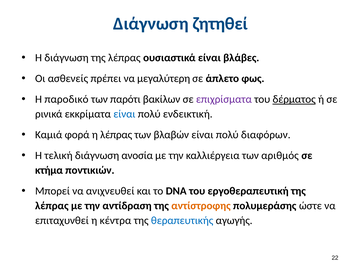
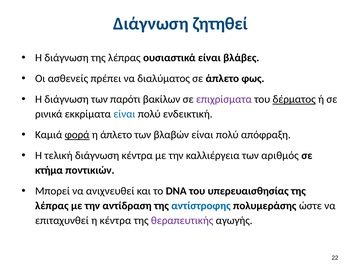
μεγαλύτερη: μεγαλύτερη -> διαλύματος (164, 79)
παροδικό: παροδικό -> διάγνωση (67, 99)
φορά underline: none -> present (77, 135)
η λέπρας: λέπρας -> άπλετο (116, 135)
διαφόρων: διαφόρων -> απόφραξη (266, 135)
διάγνωση ανοσία: ανοσία -> κέντρα (137, 156)
εργοθεραπευτική: εργοθεραπευτική -> υπερευαισθησίας (248, 191)
αντίστροφης colour: orange -> blue (201, 206)
θεραπευτικής colour: blue -> purple (182, 221)
